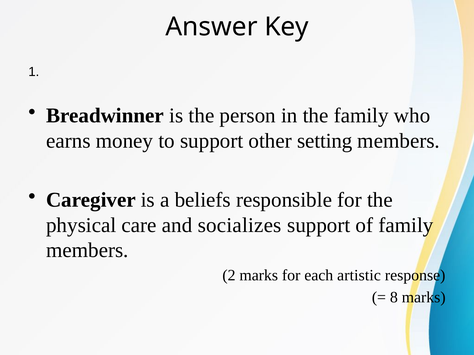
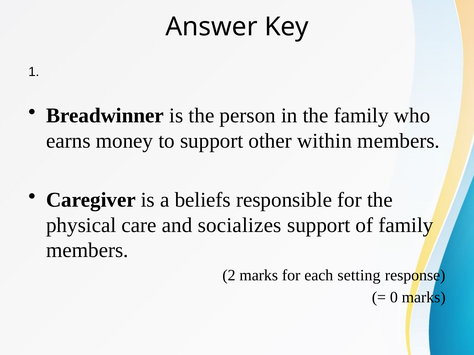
setting: setting -> within (325, 141)
artistic: artistic -> setting (359, 276)
8: 8 -> 0 (394, 298)
